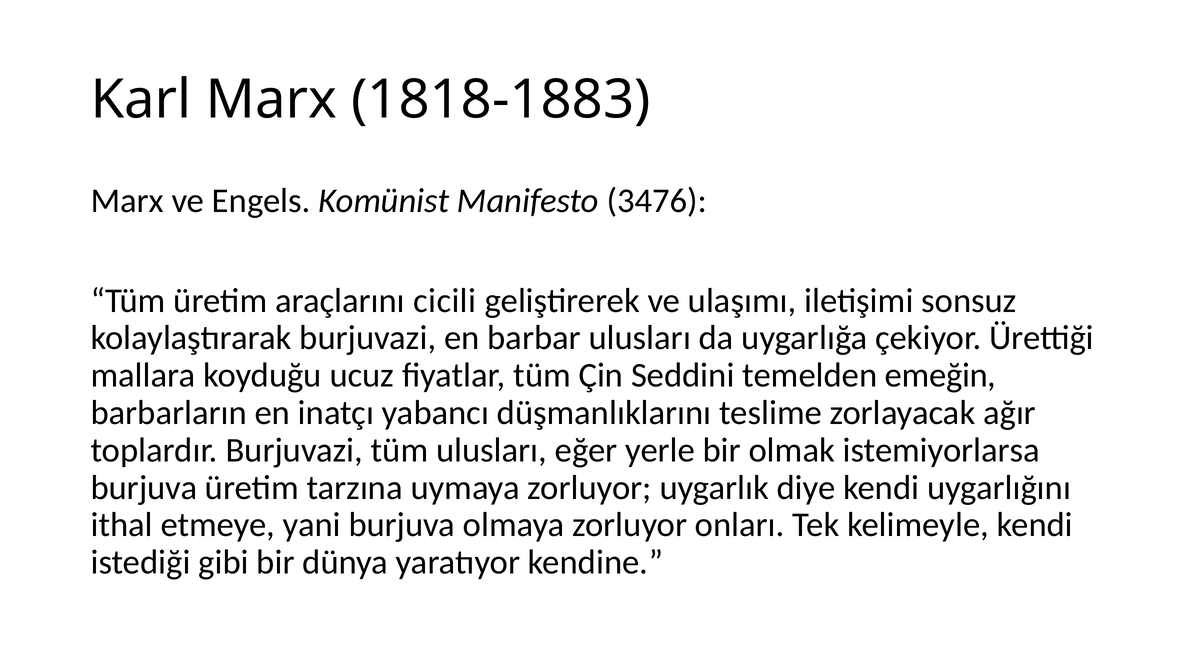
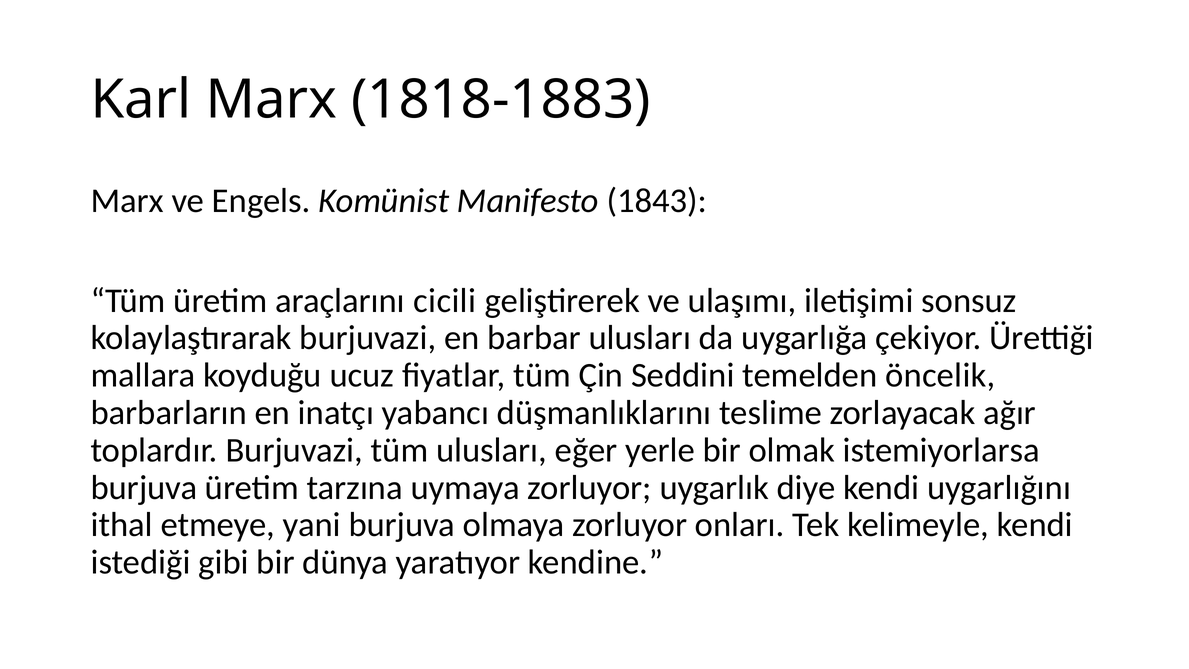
3476: 3476 -> 1843 (657, 201)
emeğin: emeğin -> öncelik (940, 375)
